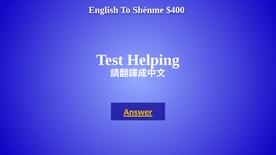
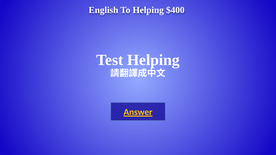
To Shénme: Shénme -> Helping (148, 10)
